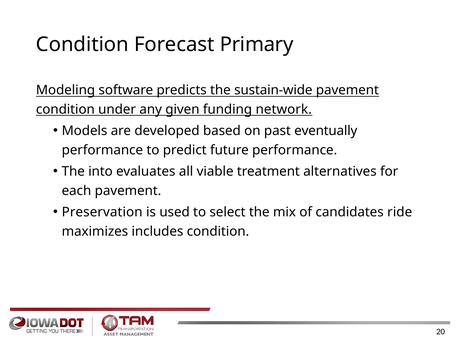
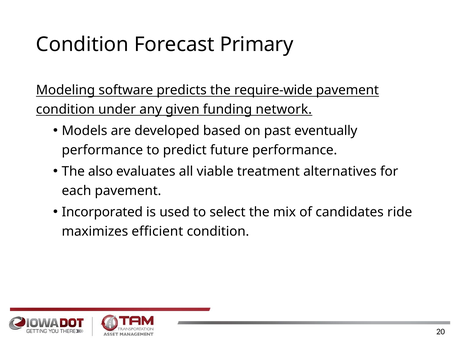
sustain-wide: sustain-wide -> require-wide (273, 90)
into: into -> also (101, 172)
Preservation: Preservation -> Incorporated (102, 213)
includes: includes -> efficient (157, 232)
